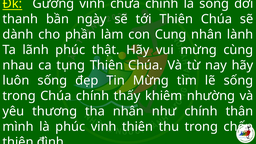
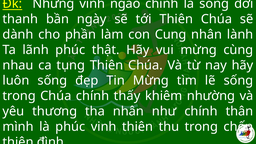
Gương: Gương -> Những (53, 4)
chứa: chứa -> ngào (125, 4)
